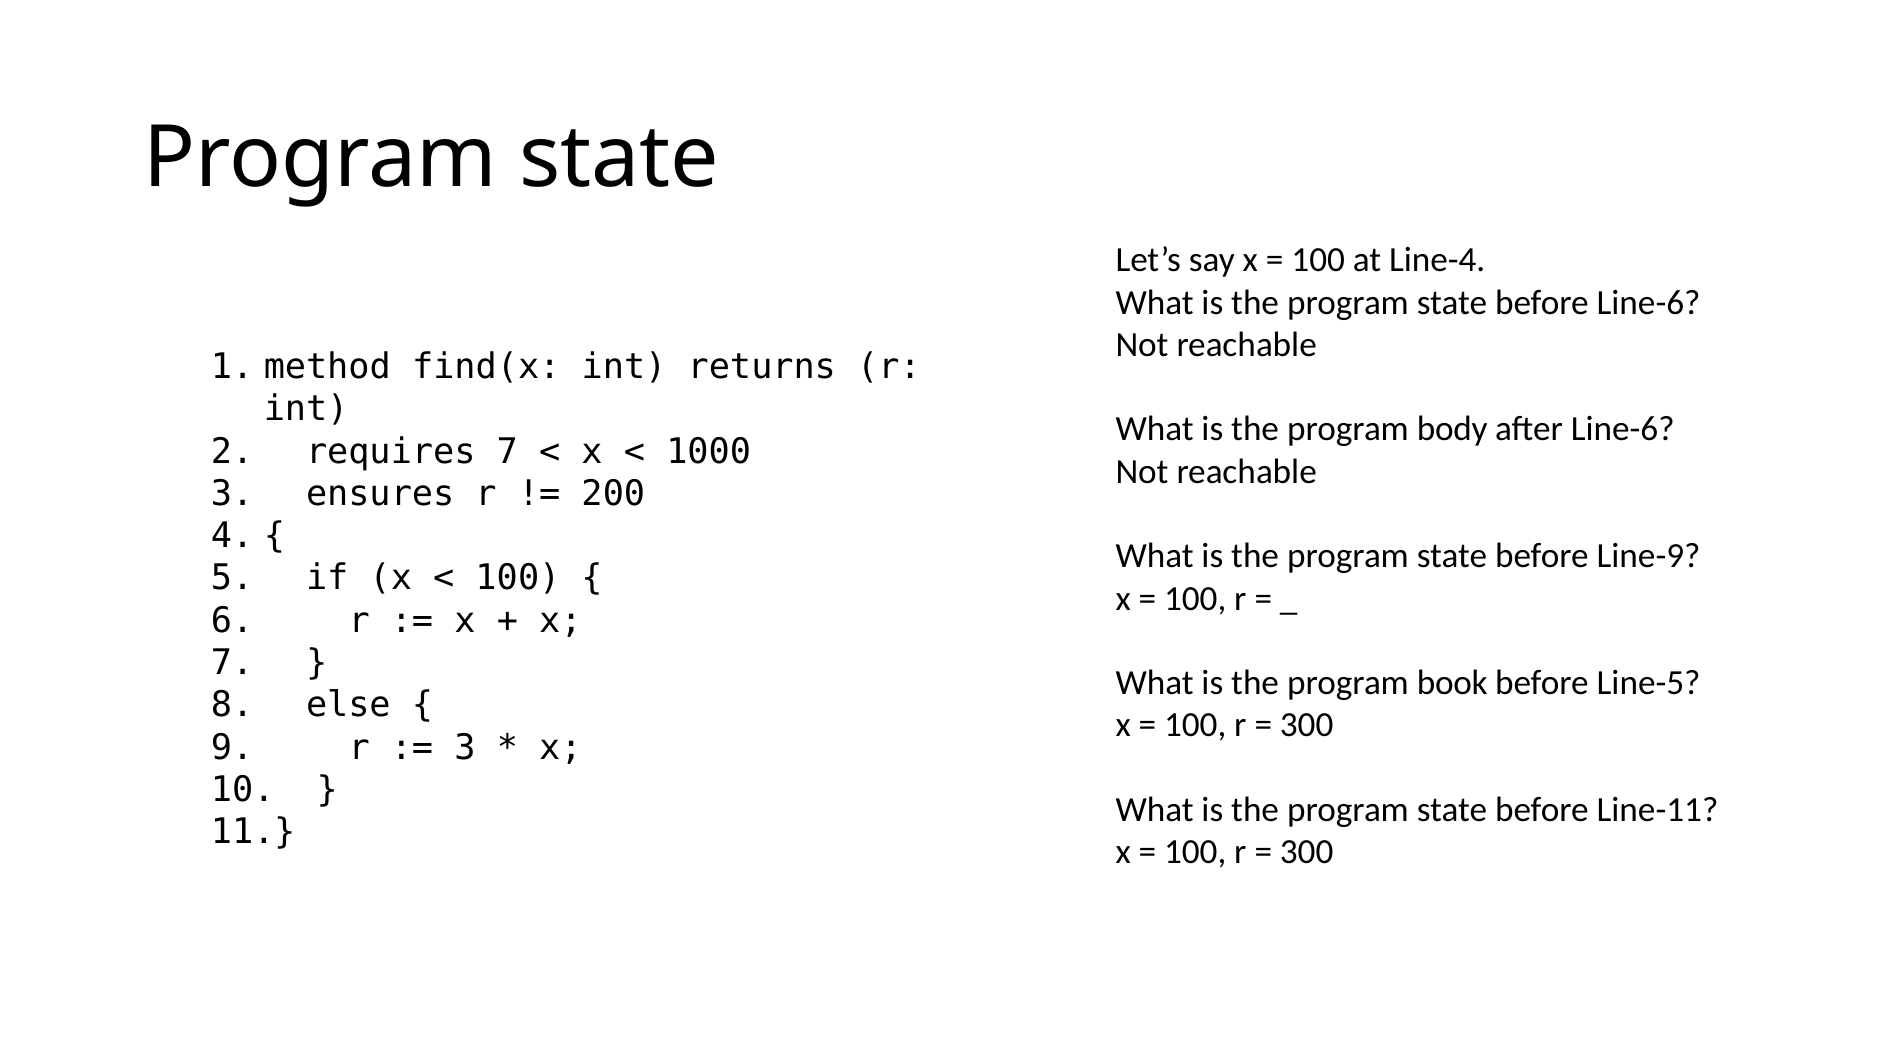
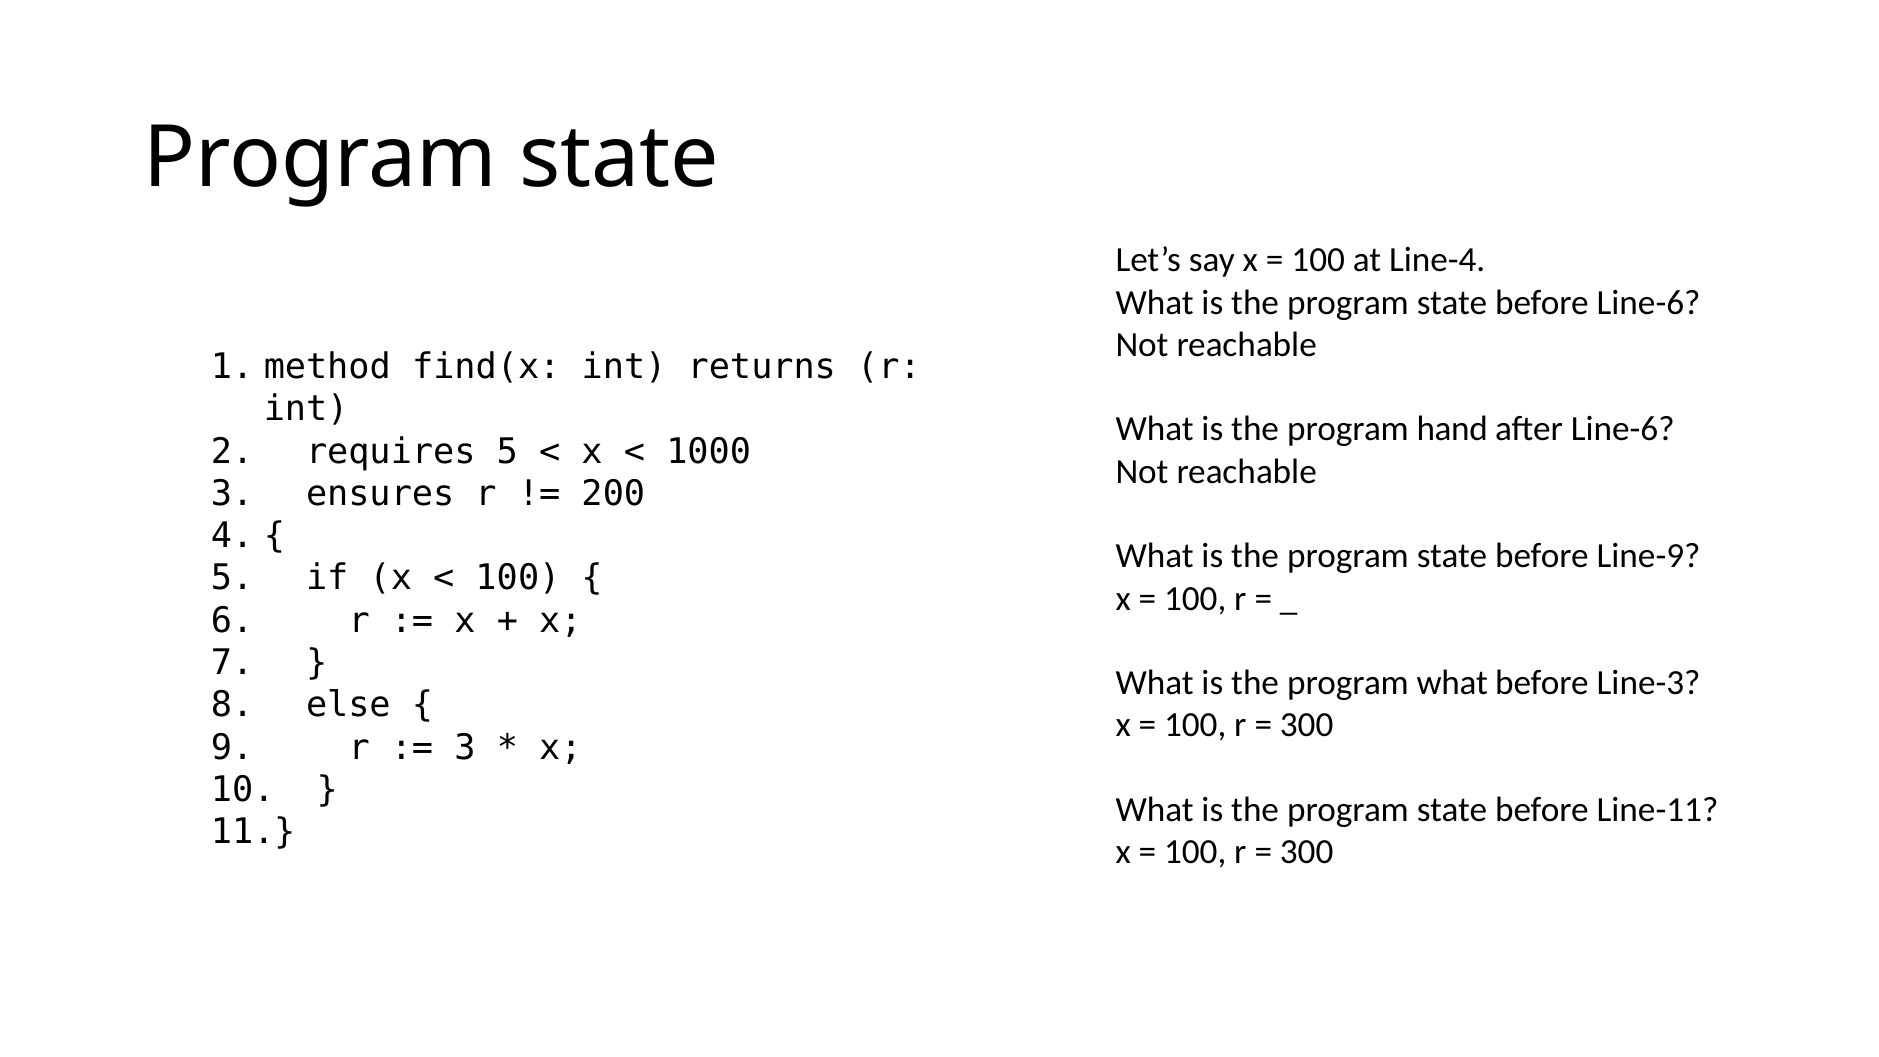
body: body -> hand (1452, 429)
requires 7: 7 -> 5 (507, 451)
program book: book -> what (1452, 683)
Line-5: Line-5 -> Line-3 (1649, 683)
